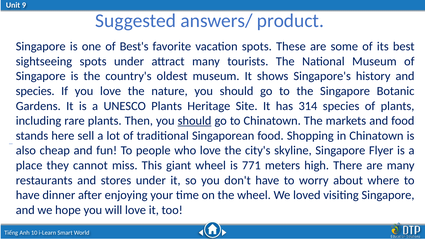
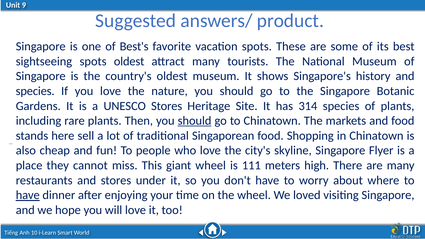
spots under: under -> oldest (129, 61)
UNESCO Plants: Plants -> Stores (167, 106)
771: 771 -> 111 (251, 165)
have underline: none -> present (28, 195)
